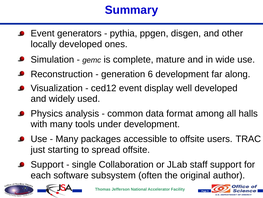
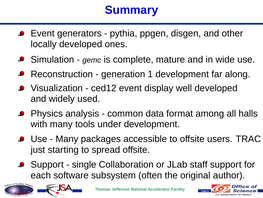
6: 6 -> 1 (150, 74)
